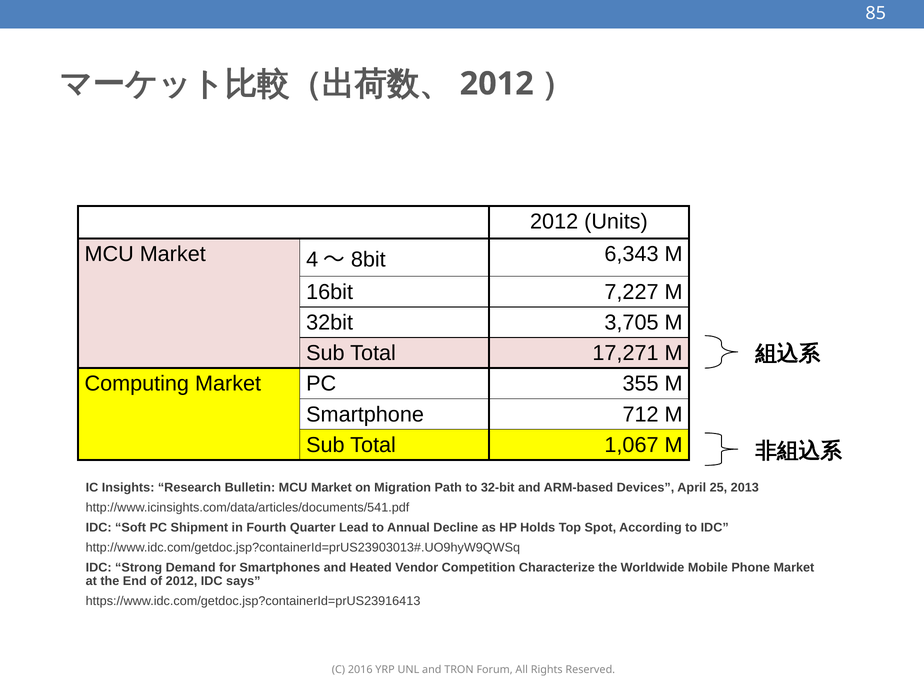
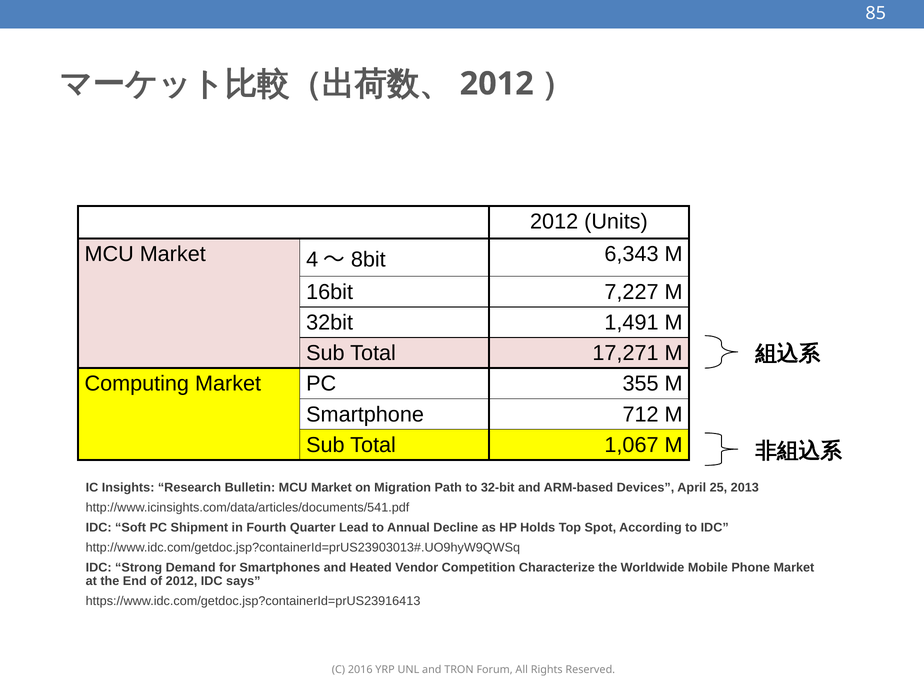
3,705: 3,705 -> 1,491 (632, 323)
